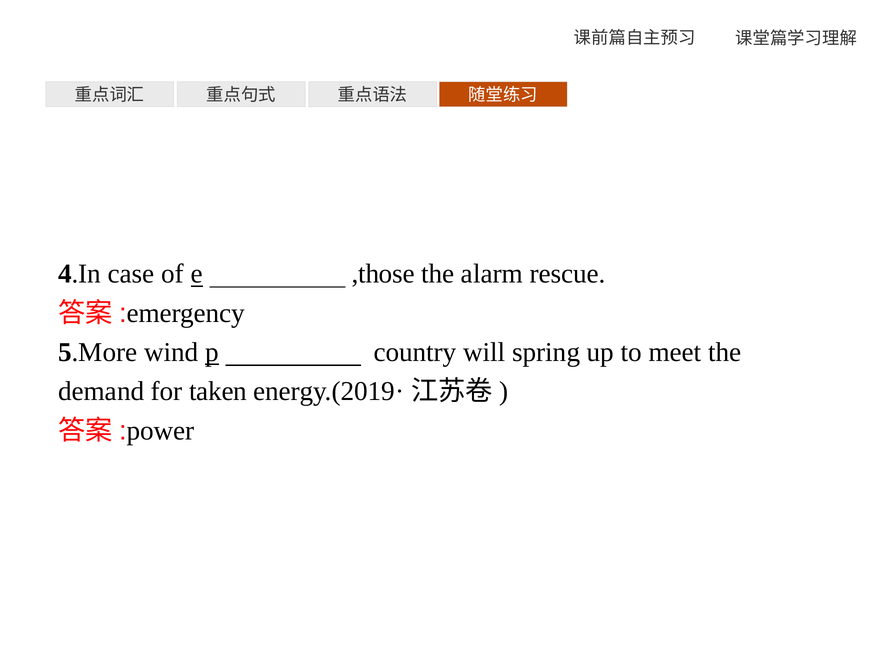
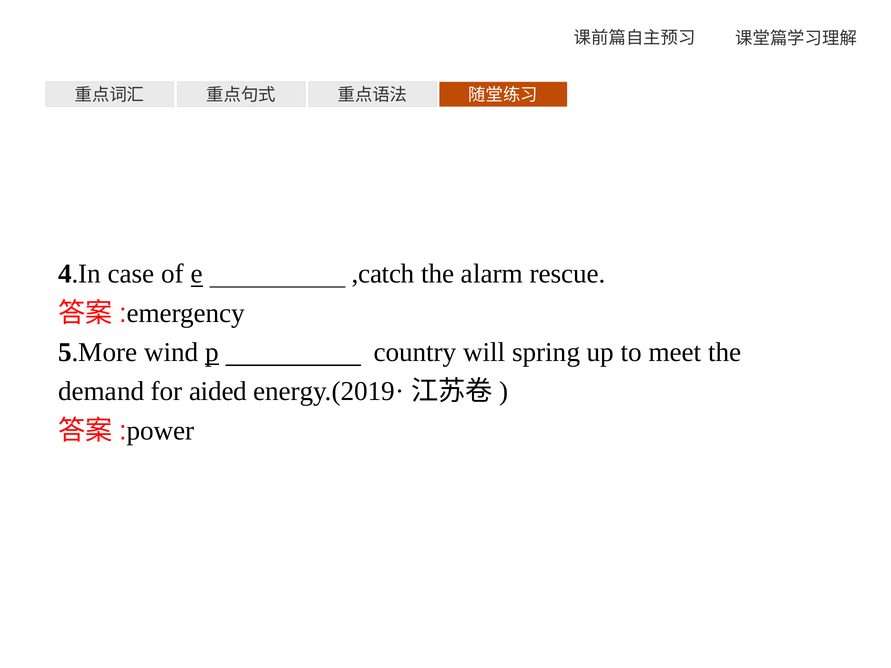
,those: ,those -> ,catch (383, 274)
taken: taken -> aided (218, 392)
